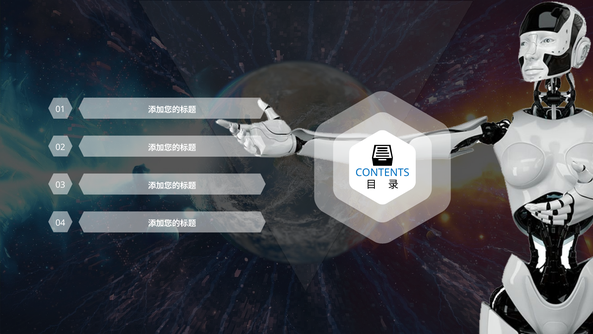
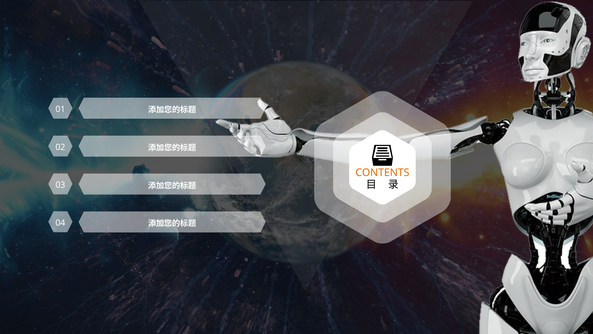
CONTENTS colour: blue -> orange (382, 173)
